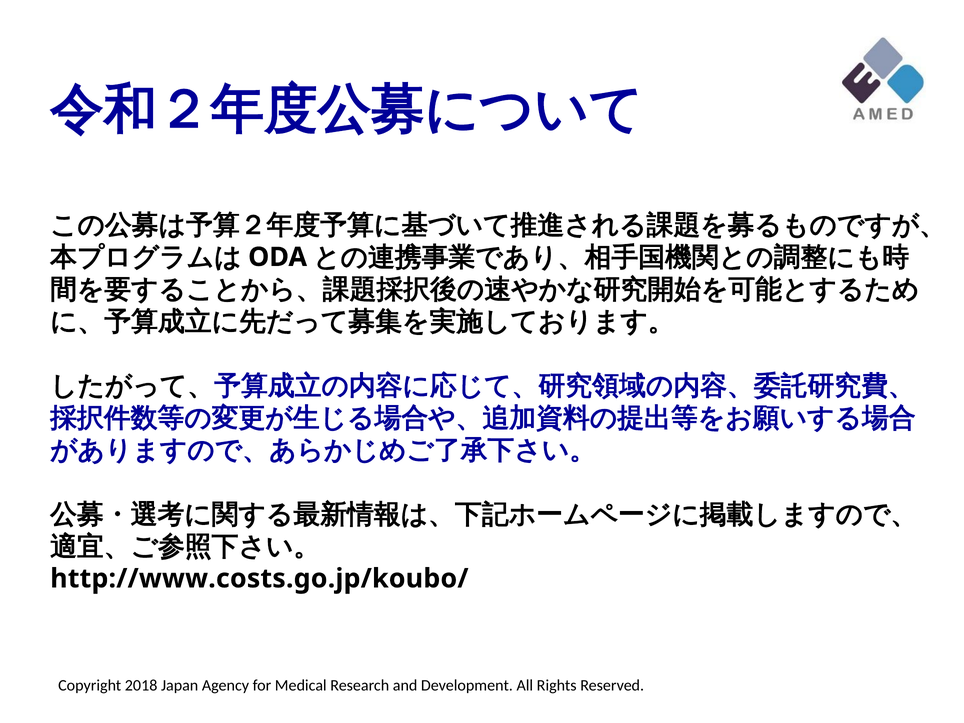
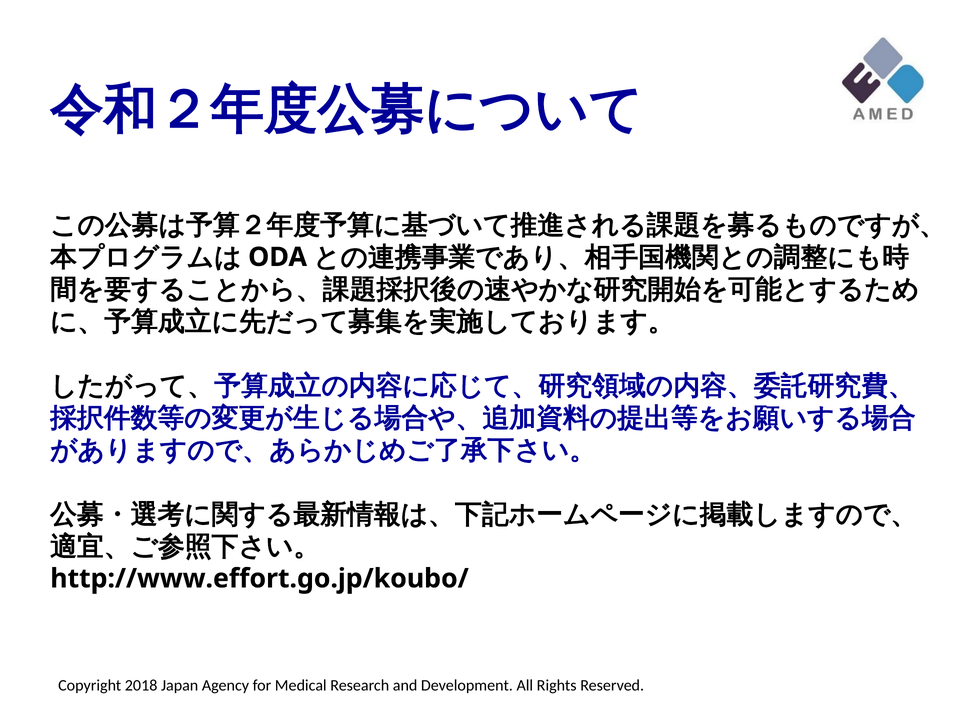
http://www.costs.go.jp/koubo/: http://www.costs.go.jp/koubo/ -> http://www.effort.go.jp/koubo/ (259, 579)
